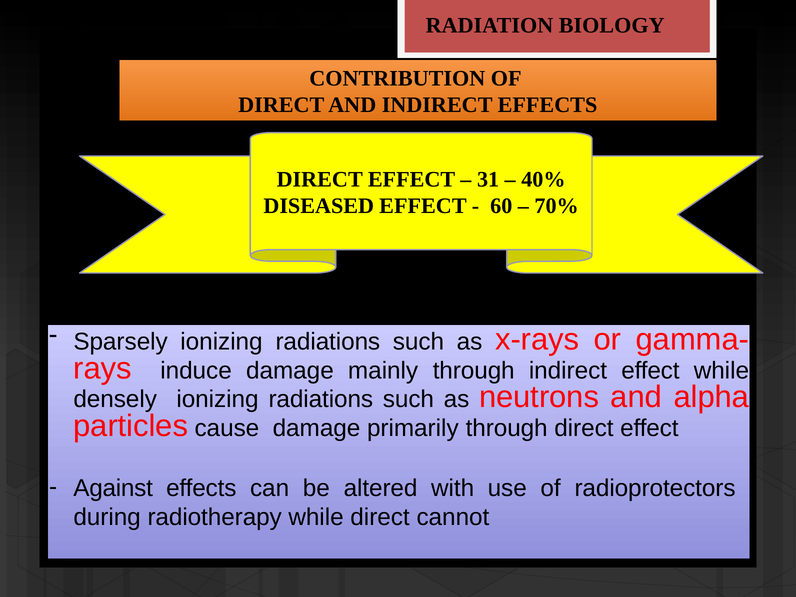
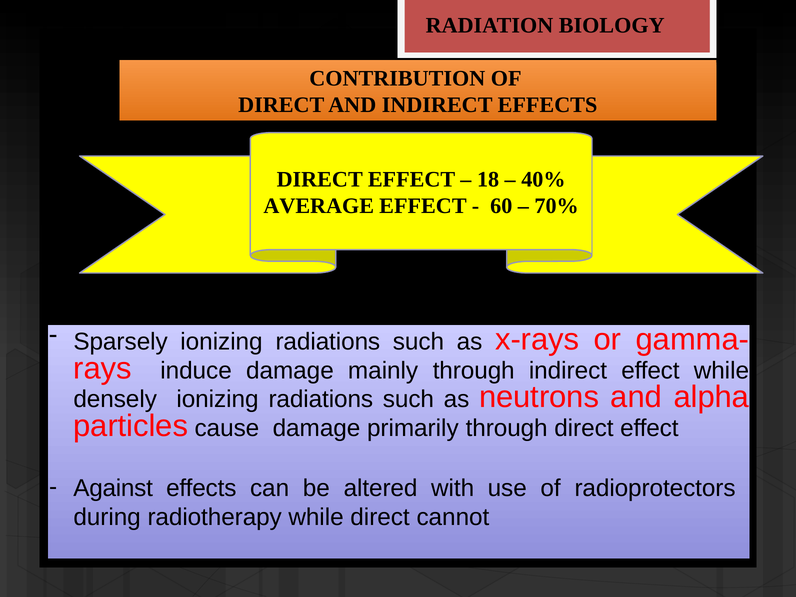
31: 31 -> 18 (488, 179)
DISEASED: DISEASED -> AVERAGE (319, 206)
